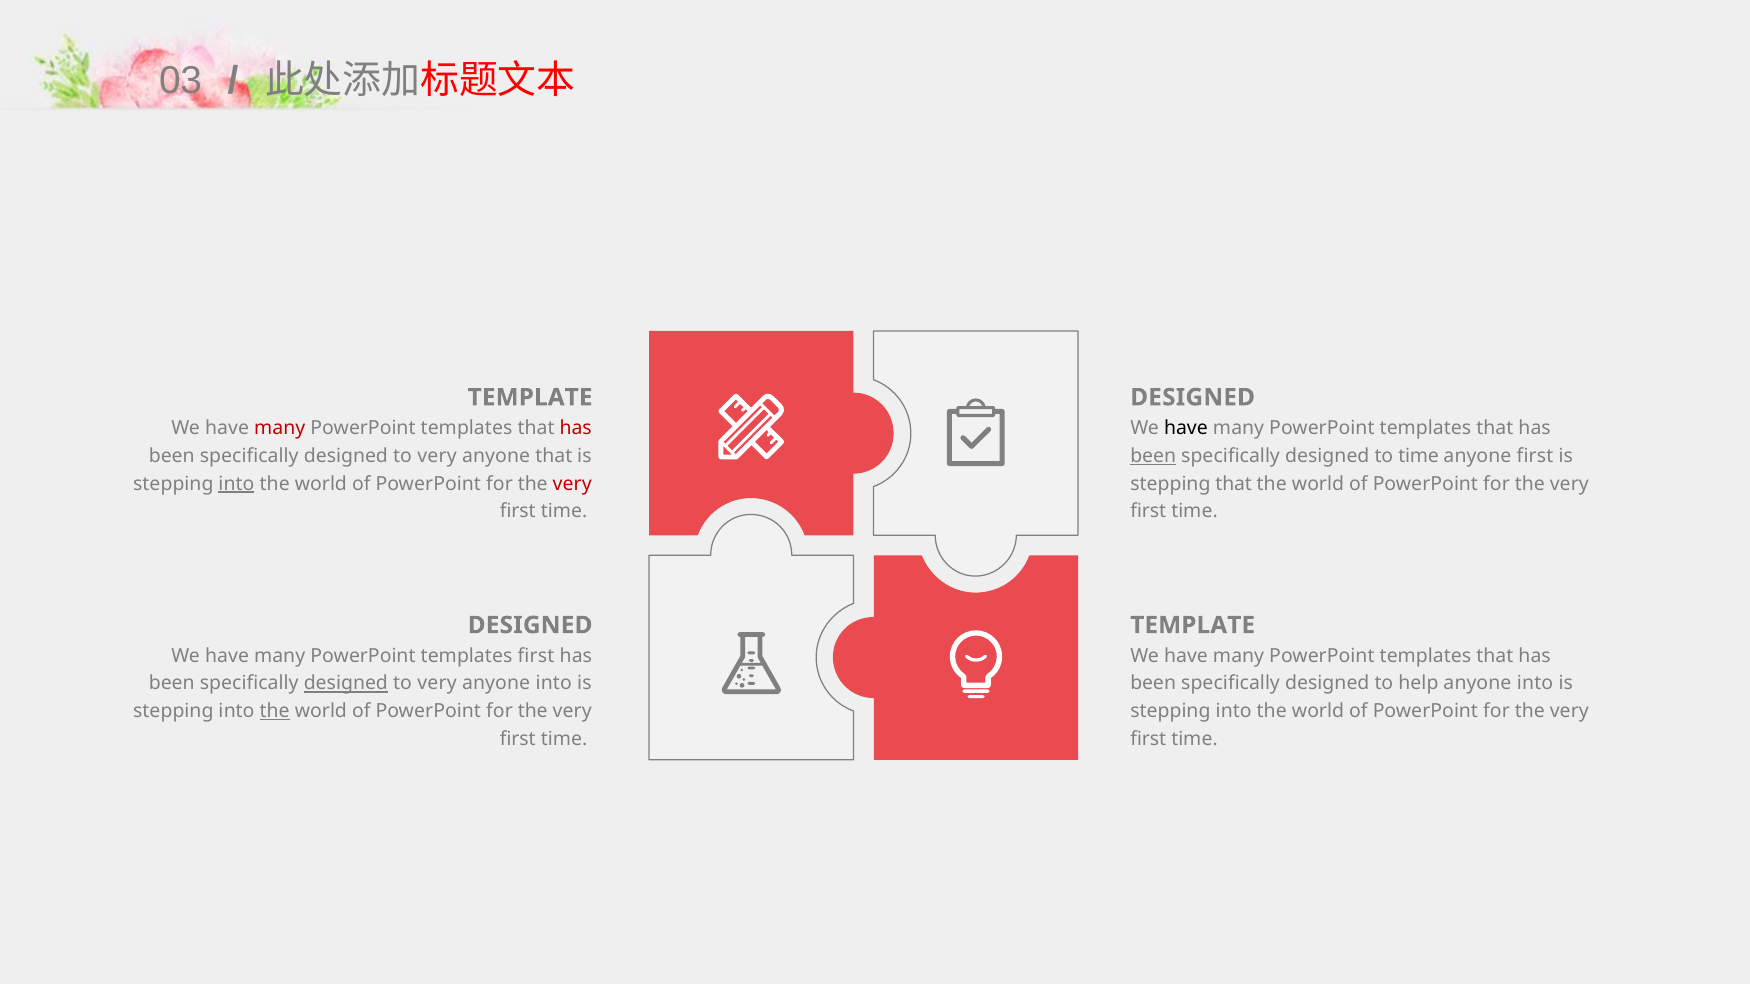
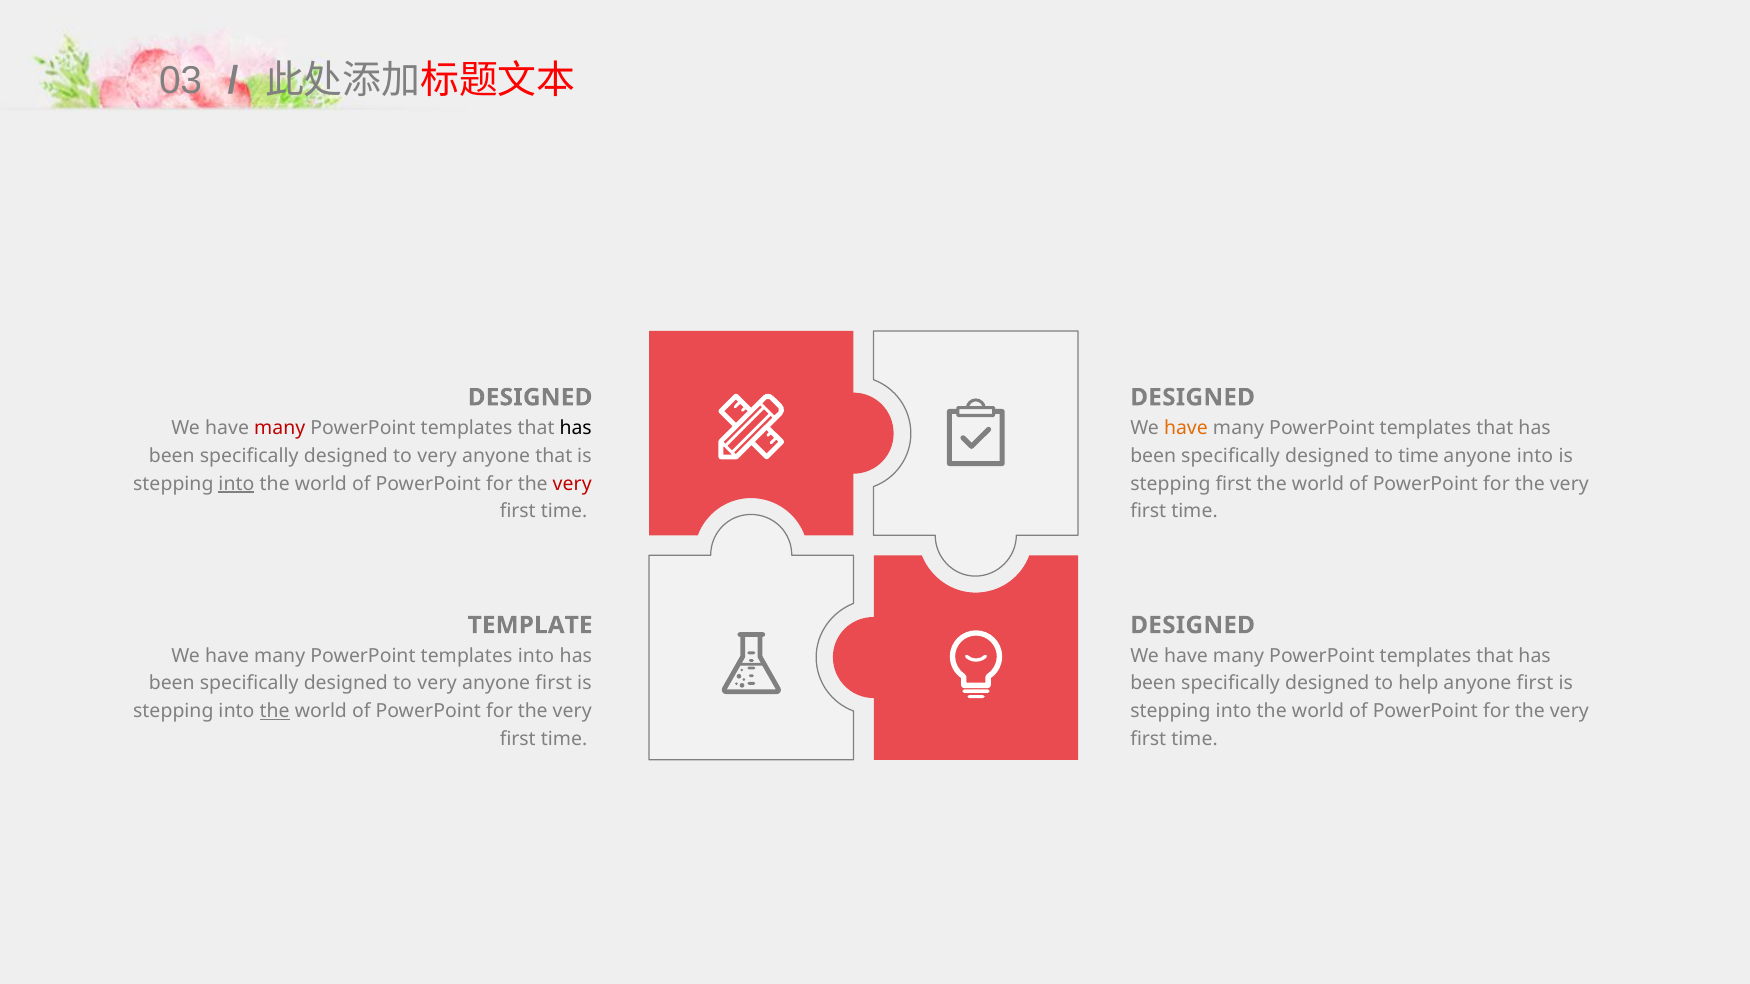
TEMPLATE: TEMPLATE -> DESIGNED (530, 398)
has colour: red -> black (576, 428)
have colour: black -> orange (1186, 428)
been underline: present -> none (1153, 456)
anyone first: first -> into (1535, 456)
stepping that: that -> first (1234, 484)
DESIGNED: DESIGNED -> TEMPLATE (530, 625)
TEMPLATE: TEMPLATE -> DESIGNED (1193, 625)
templates first: first -> into (536, 656)
designed underline: present -> none (346, 684)
into: into -> first (554, 684)
help anyone into: into -> first (1535, 684)
